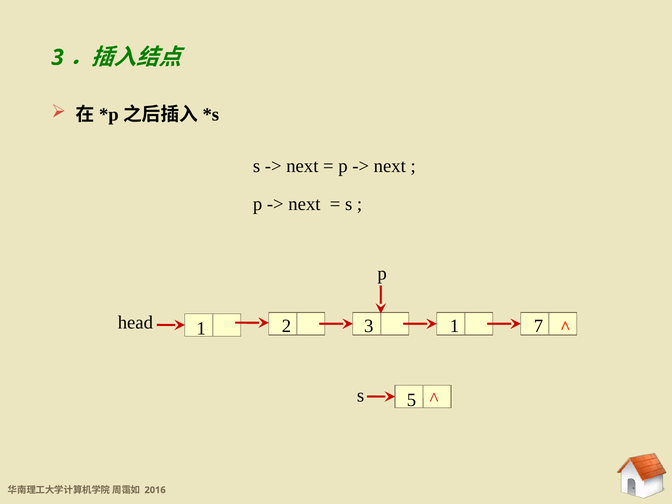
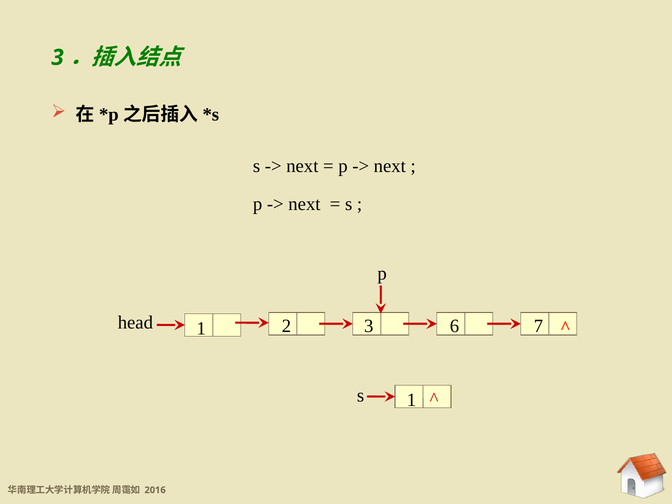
3 1: 1 -> 6 (454, 326)
s 5: 5 -> 1 (411, 400)
